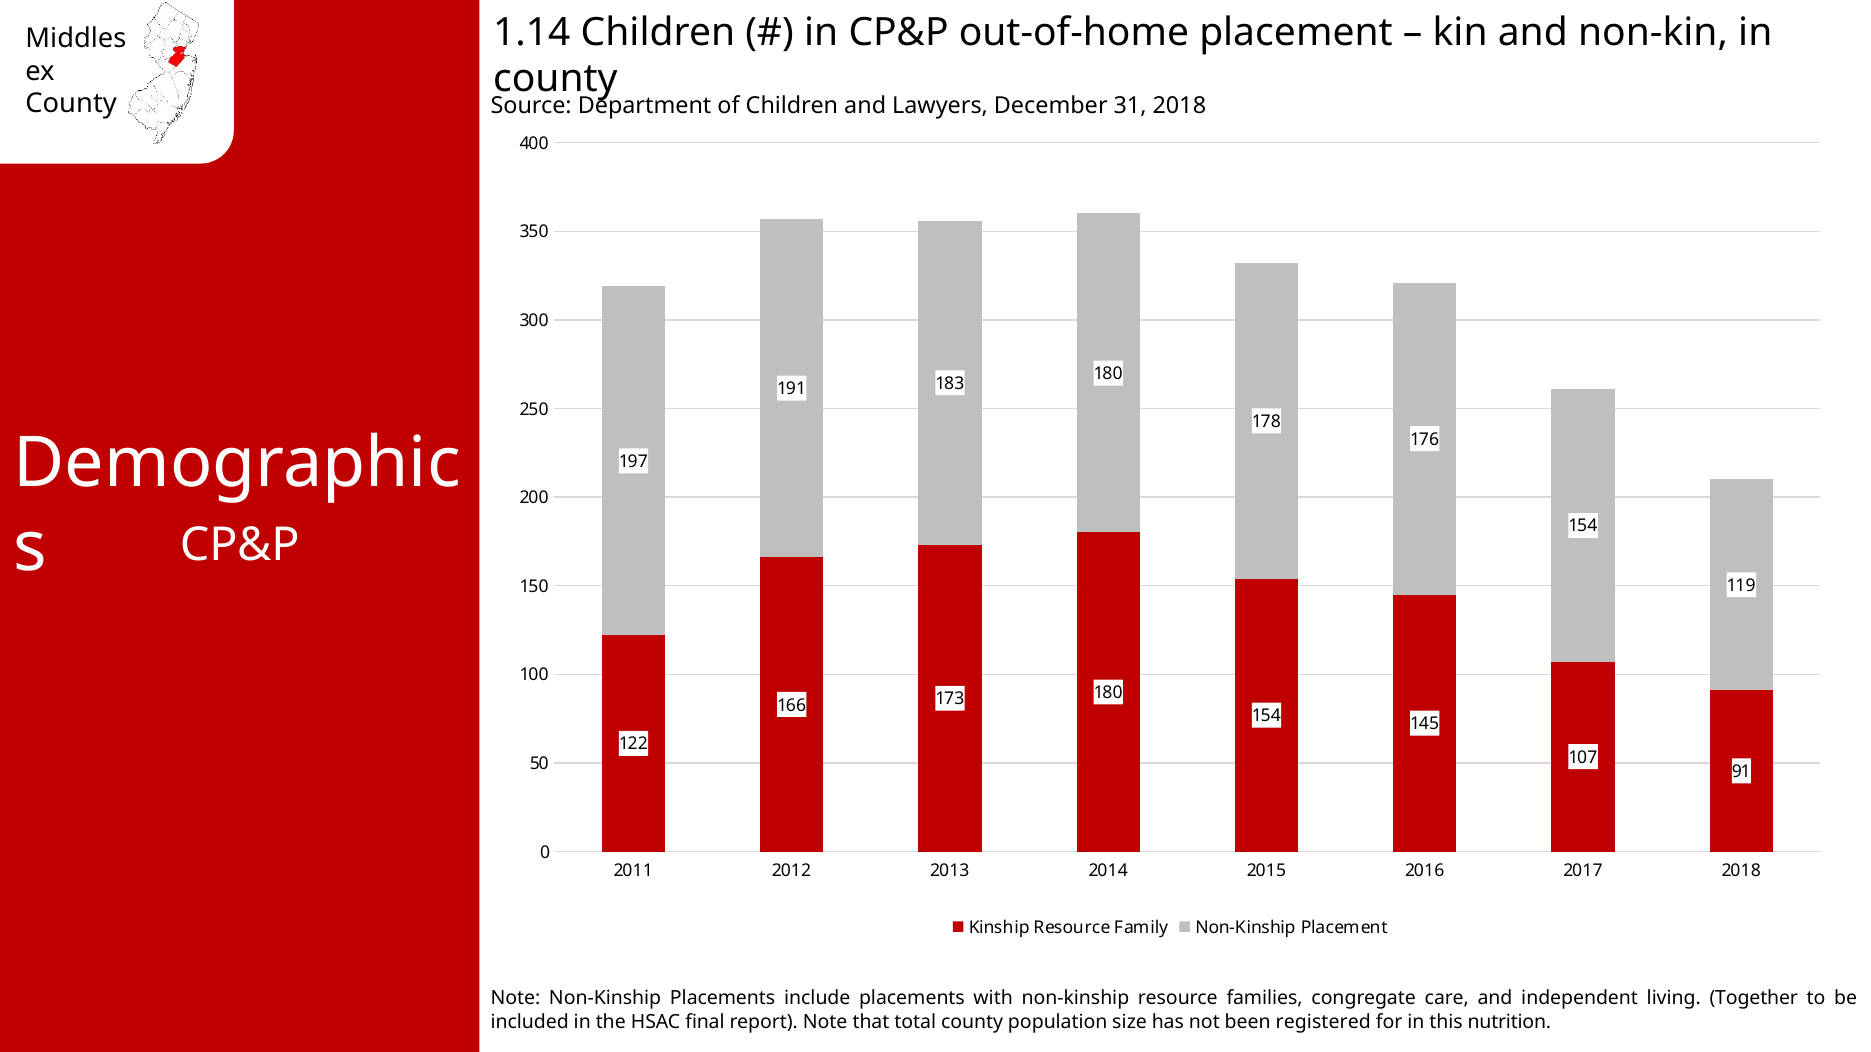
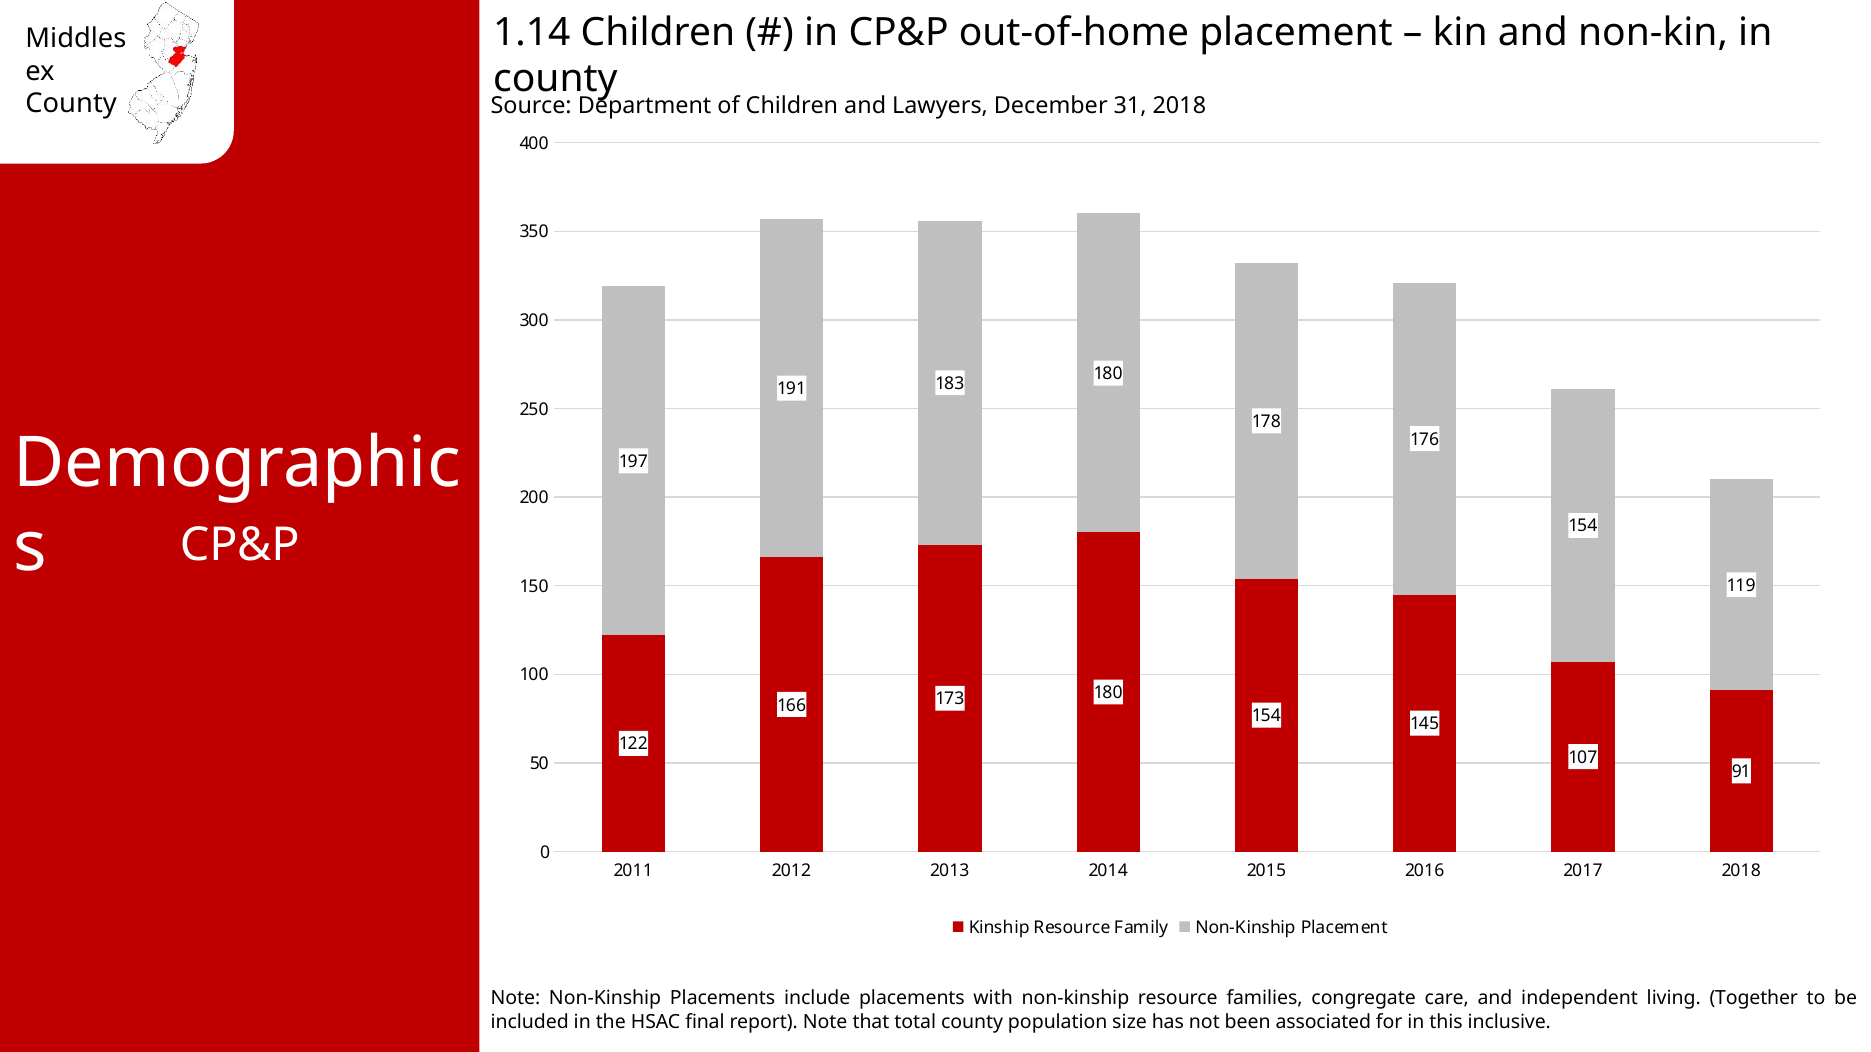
registered: registered -> associated (1323, 1022)
nutrition: nutrition -> inclusive (1509, 1022)
